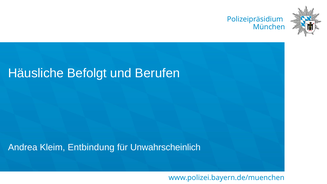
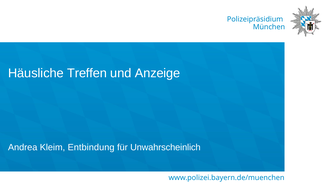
Befolgt: Befolgt -> Treffen (87, 73)
Berufen: Berufen -> Anzeige (158, 73)
